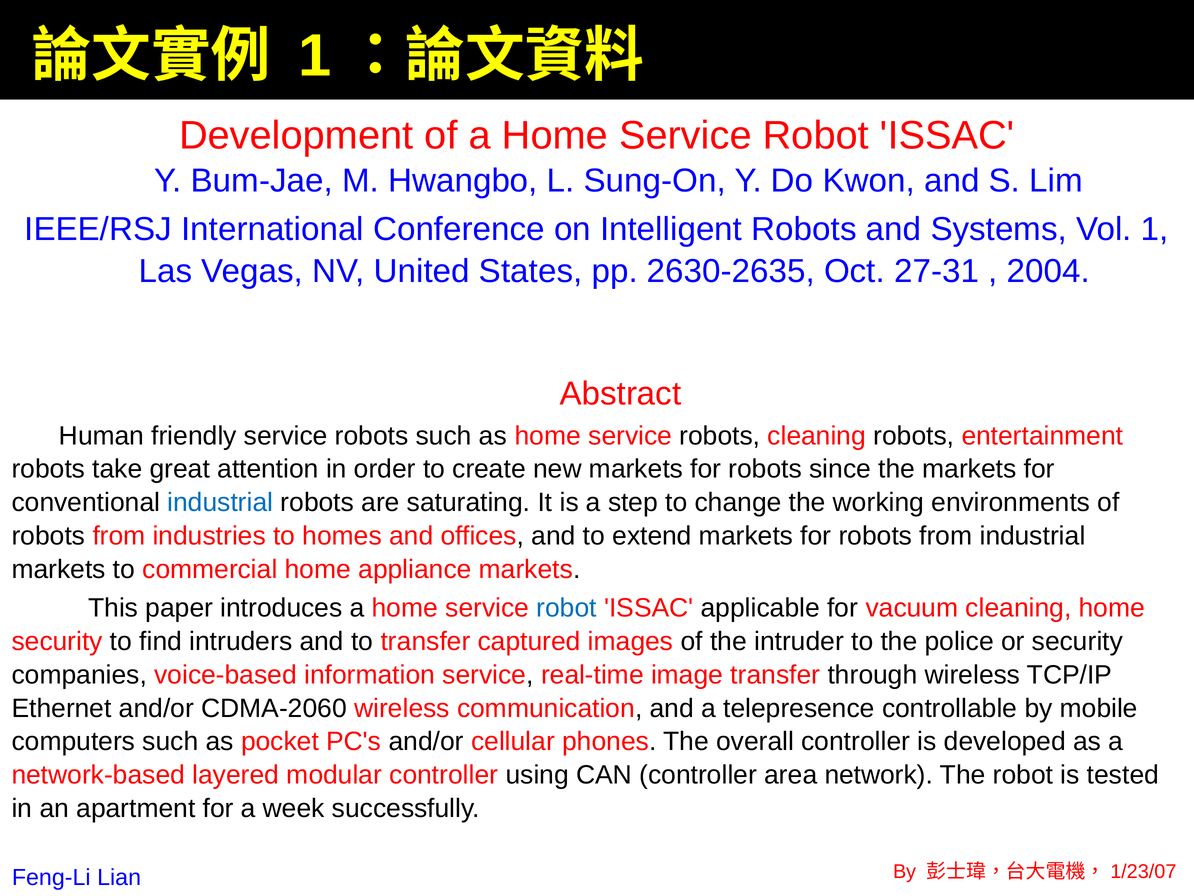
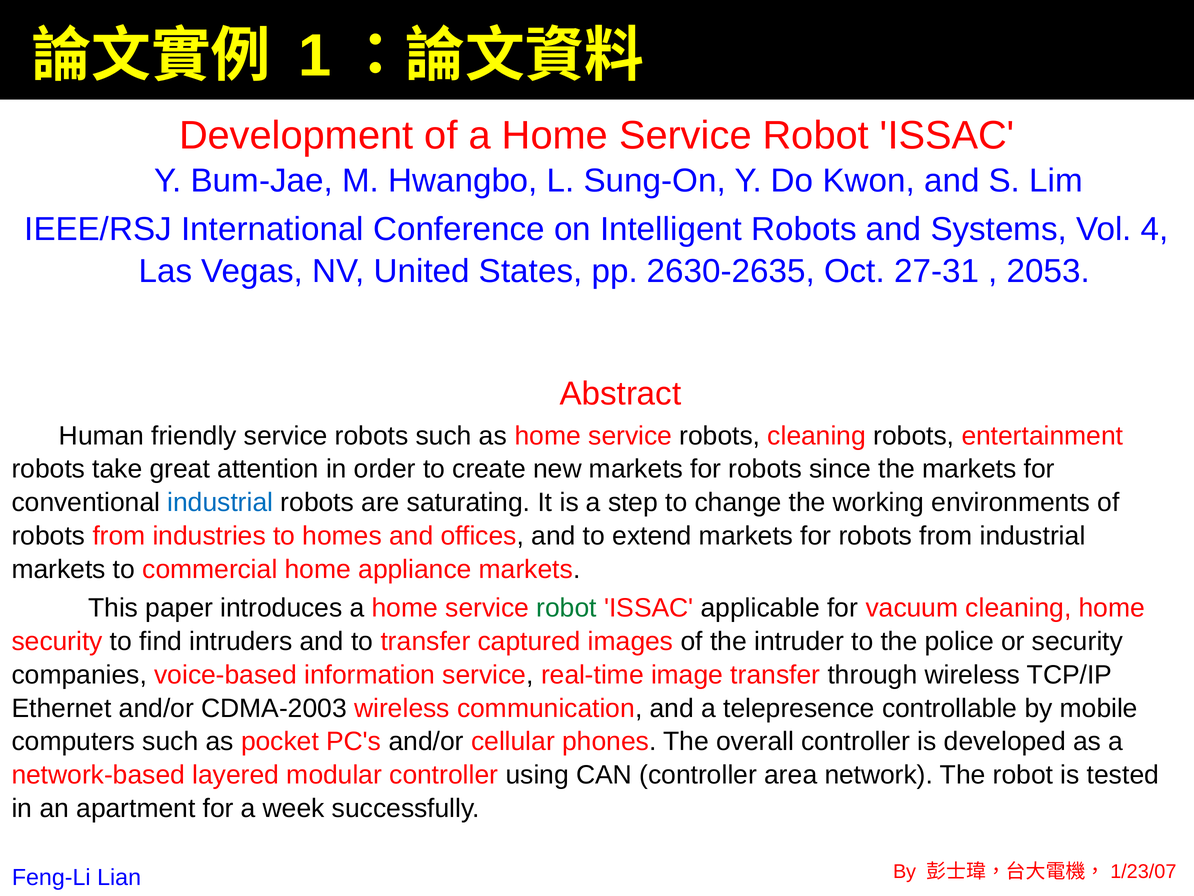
Vol 1: 1 -> 4 (1155, 229)
2004: 2004 -> 2053 (1048, 271)
robot colour: blue -> green (567, 608)
CDMA-2060: CDMA-2060 -> CDMA-2003 (274, 708)
